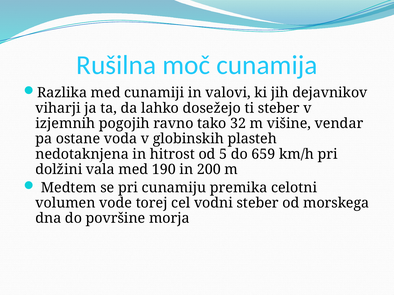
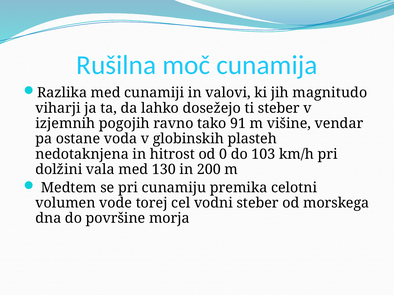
dejavnikov: dejavnikov -> magnitudo (330, 93)
32: 32 -> 91 (238, 124)
5: 5 -> 0 (223, 154)
659: 659 -> 103 (263, 154)
190: 190 -> 130 (164, 170)
